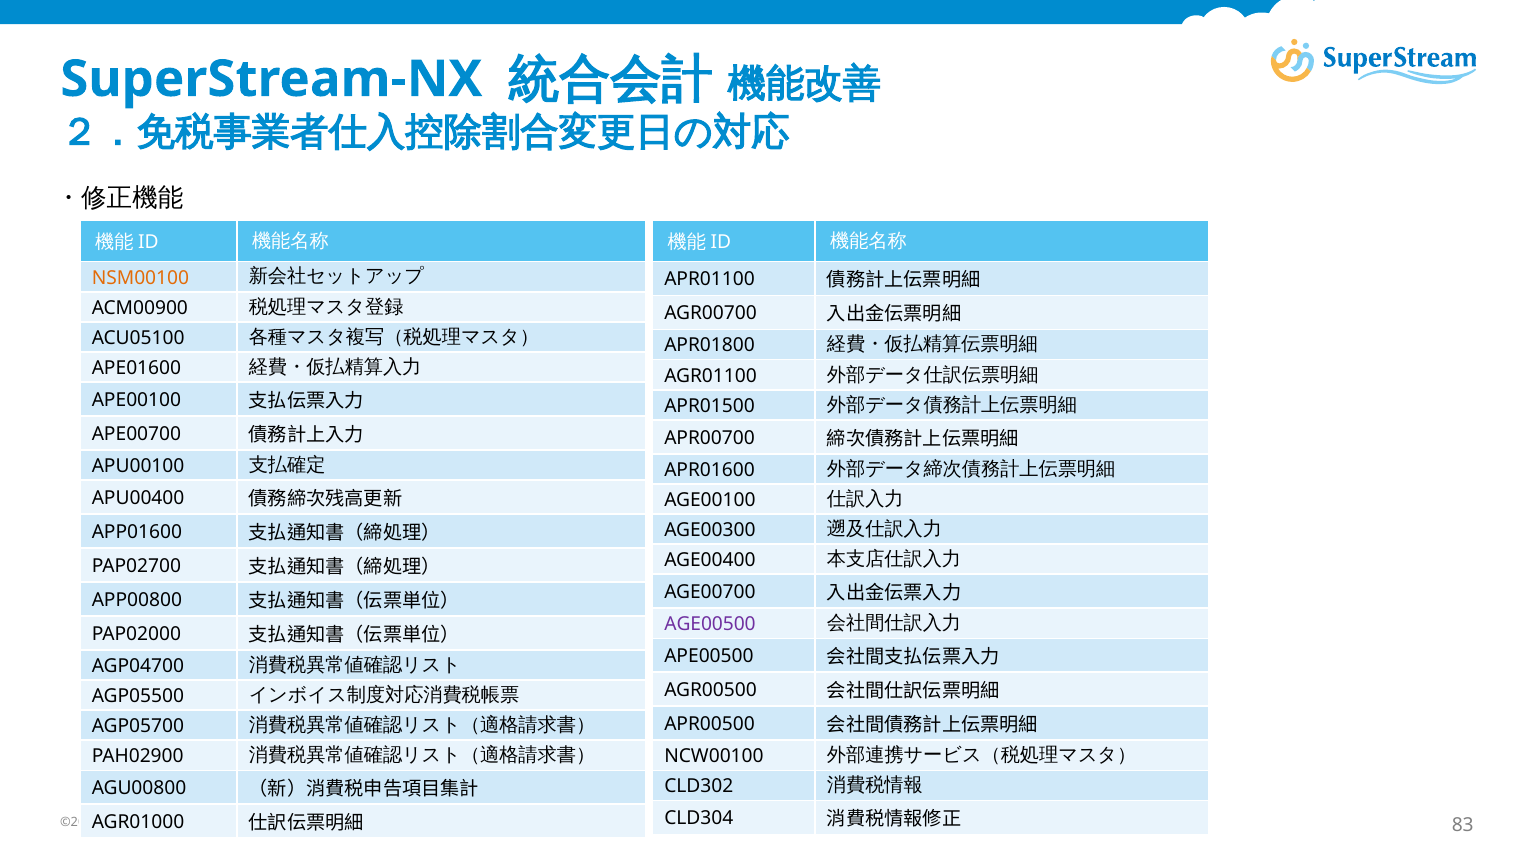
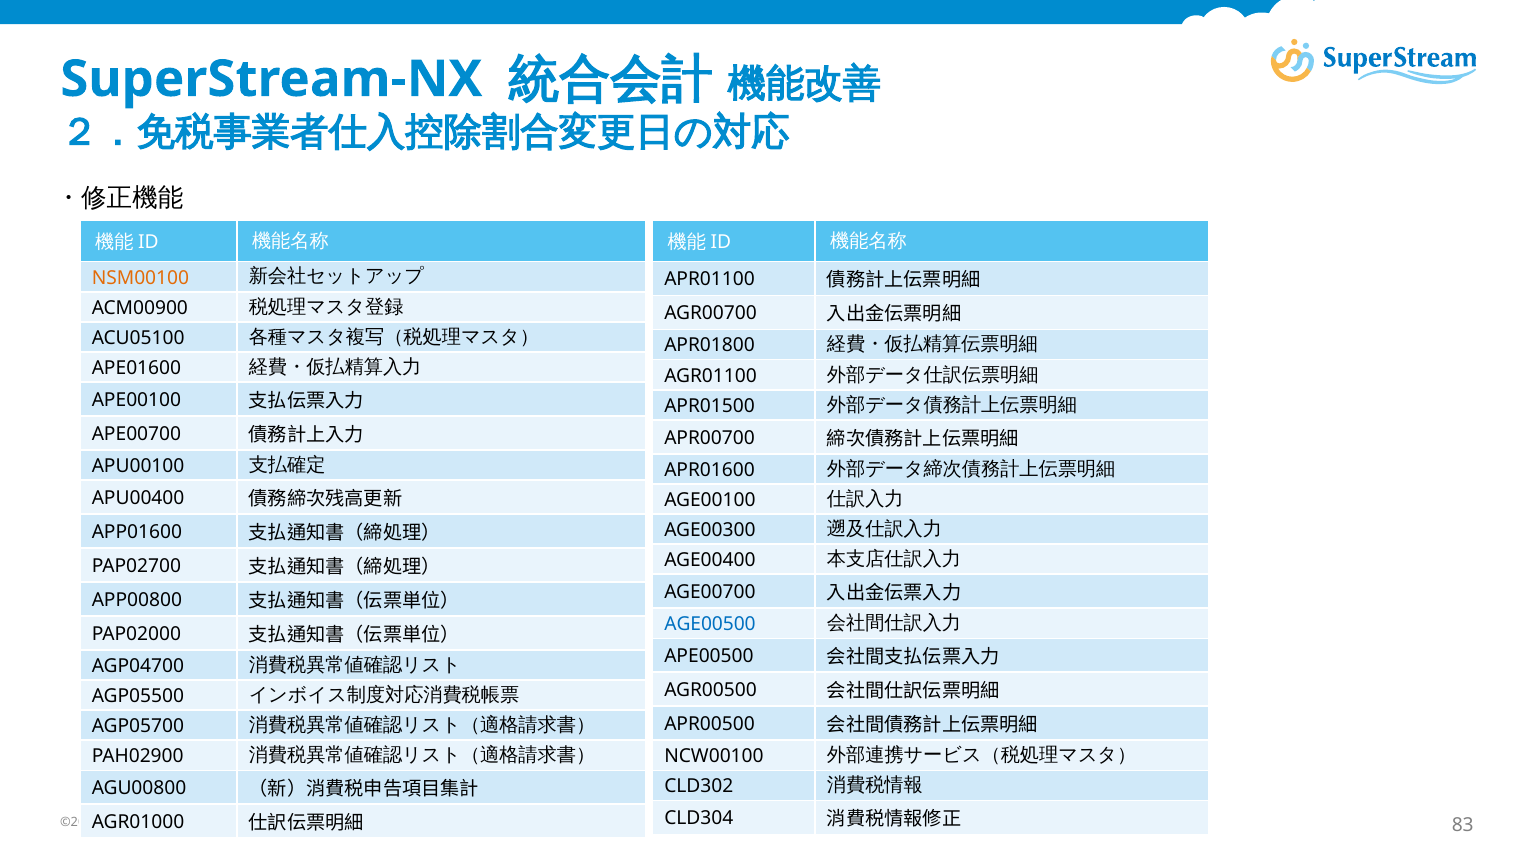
AGE00500 colour: purple -> blue (710, 624)
